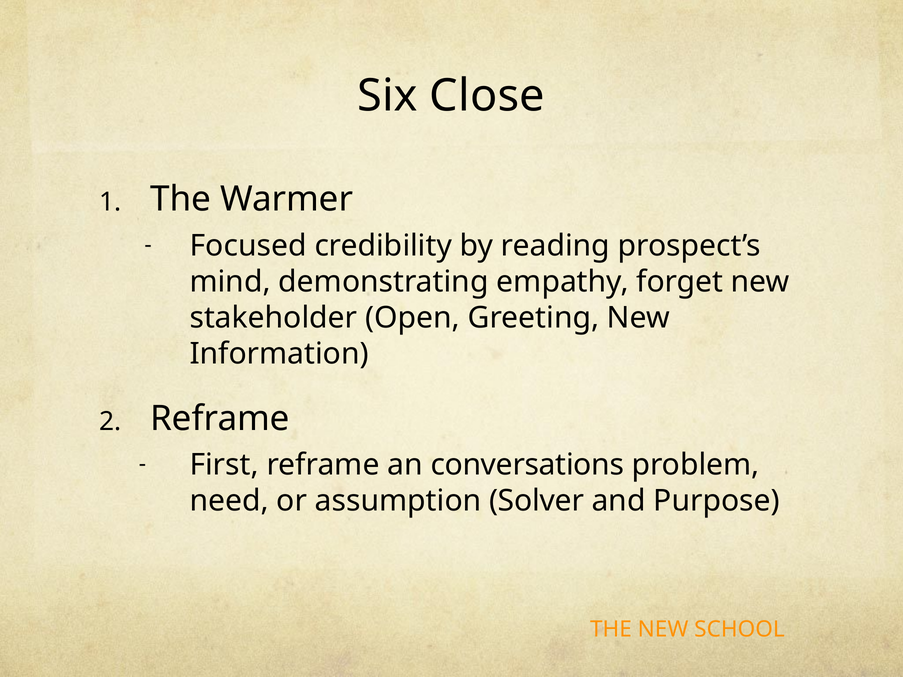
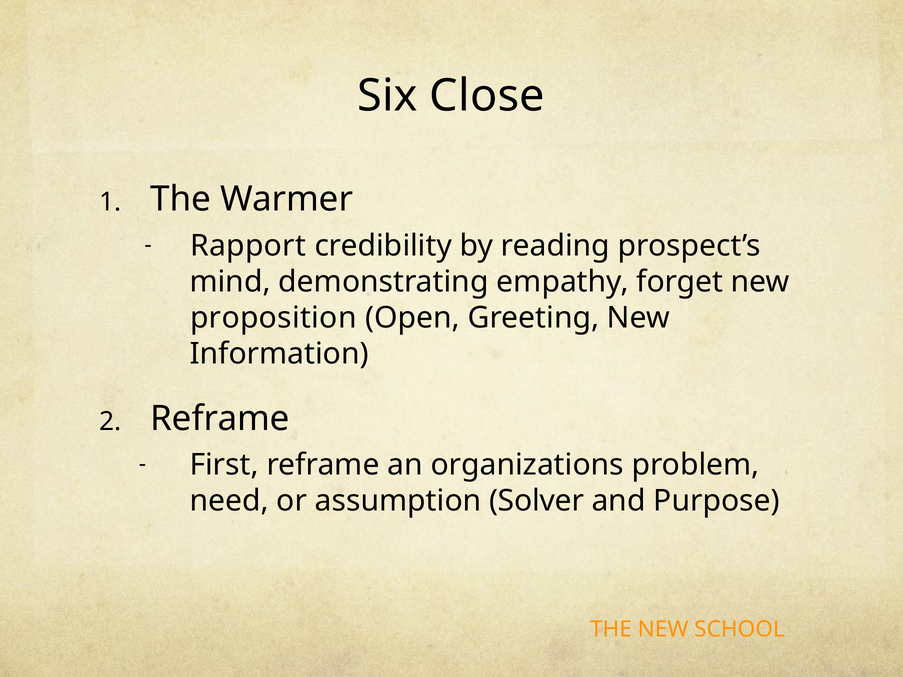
Focused: Focused -> Rapport (248, 246)
stakeholder: stakeholder -> proposition (273, 318)
conversations: conversations -> organizations (527, 465)
